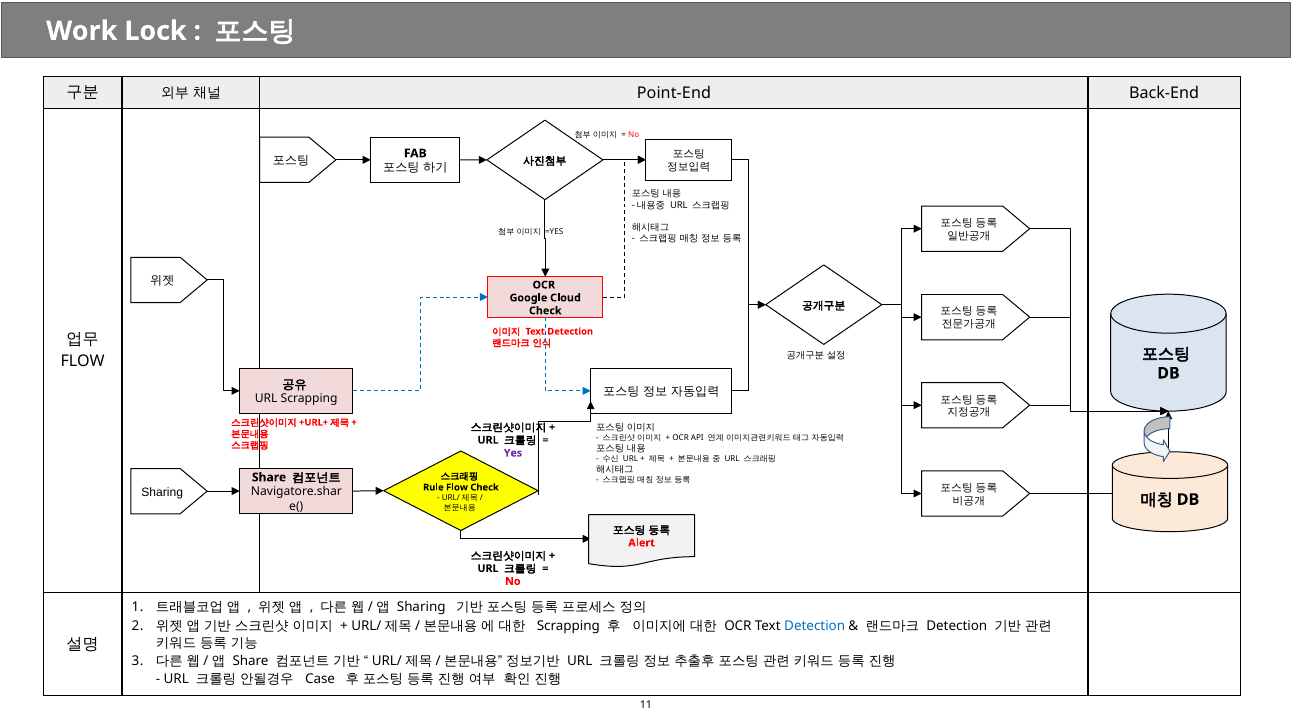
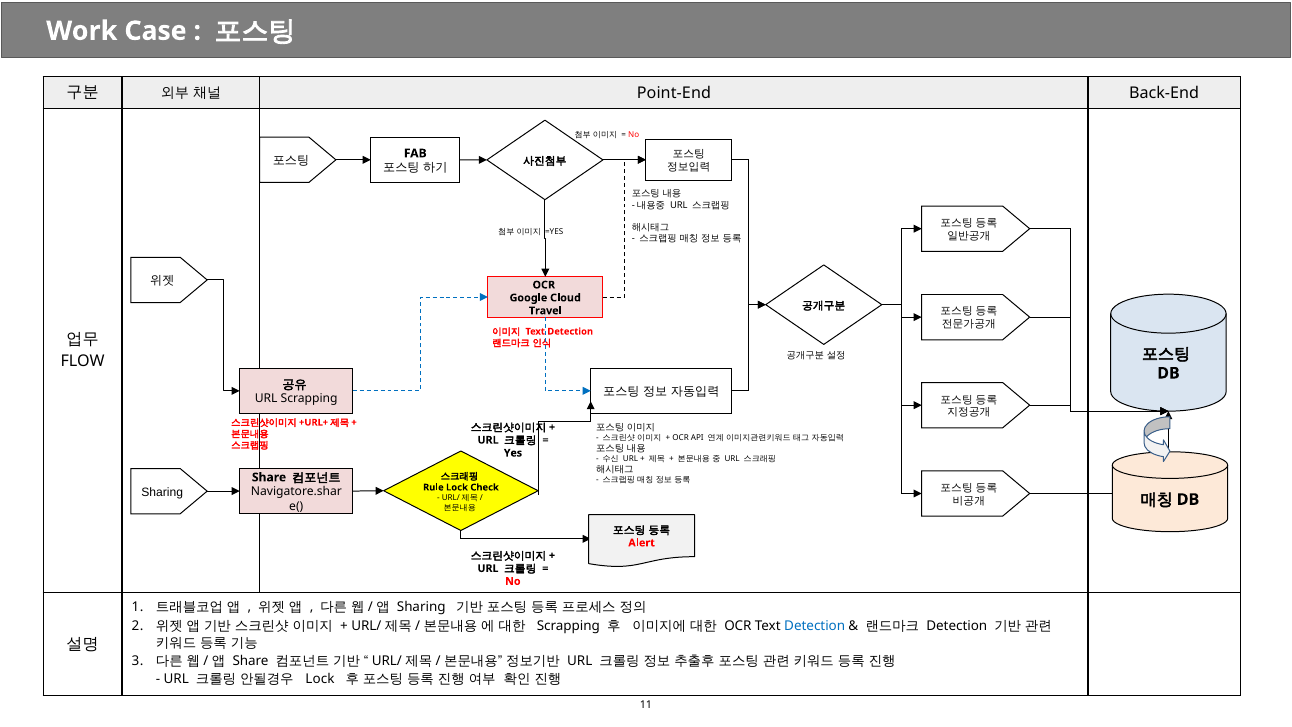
Lock: Lock -> Case (156, 31)
Check: Check -> Travel (545, 311)
Yes colour: purple -> black (513, 453)
Rule Flow: Flow -> Lock (457, 487)
Case: Case -> Lock (320, 679)
